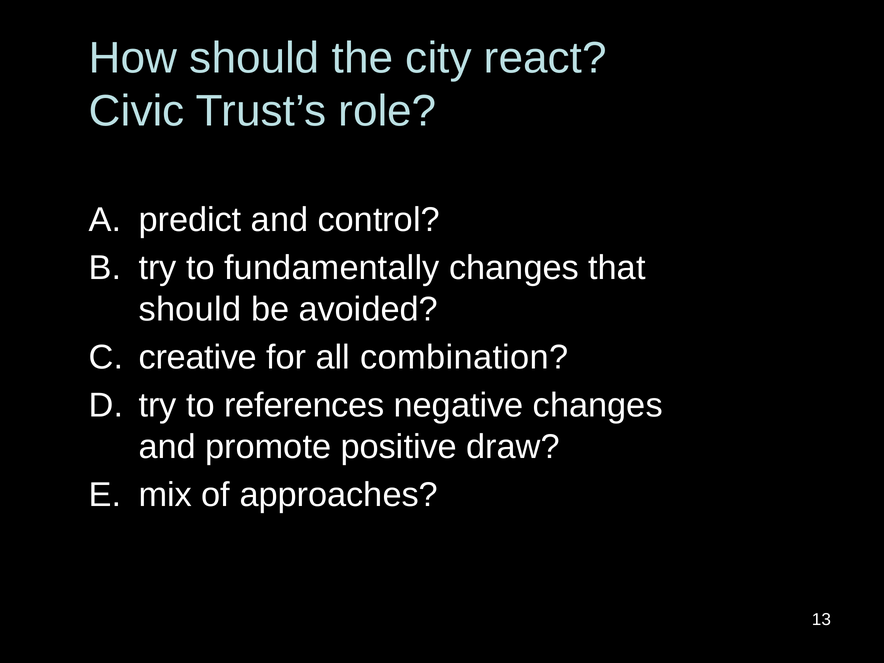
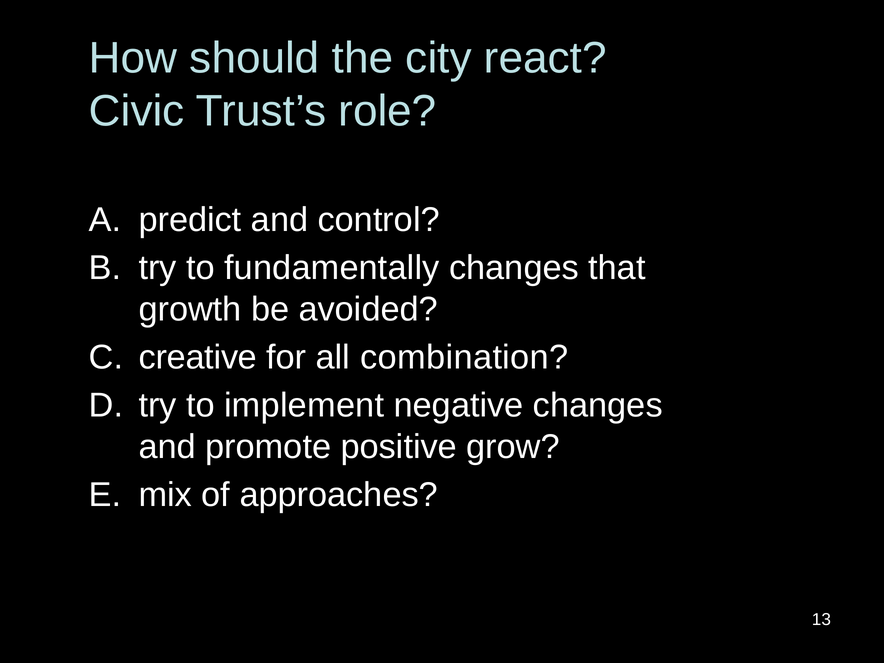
should: should -> growth (190, 309)
references: references -> implement (304, 406)
draw: draw -> grow (513, 447)
